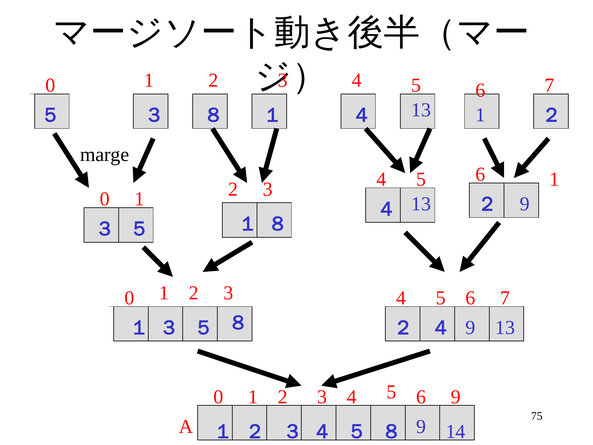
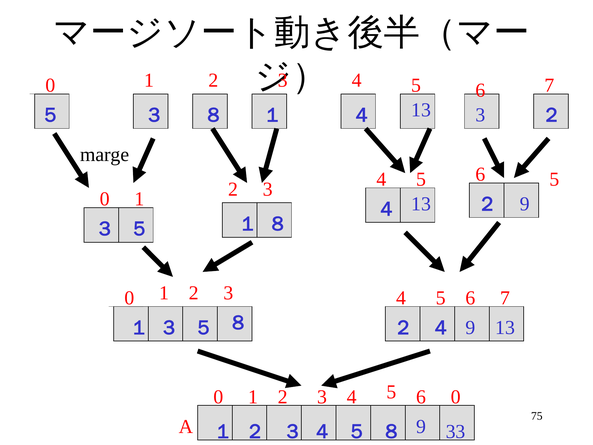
13 1: 1 -> 3 (480, 115)
6 1: 1 -> 5 (554, 179)
5 9: 9 -> 0 (456, 397)
14: 14 -> 33 (456, 431)
